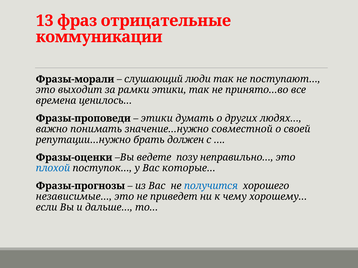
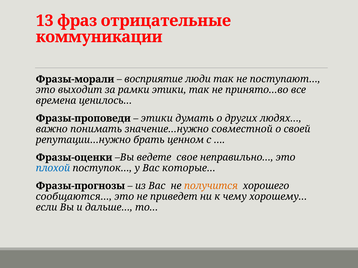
слушающий: слушающий -> восприятие (154, 79)
должен: должен -> ценном (186, 140)
позу: позу -> свое (187, 158)
получится colour: blue -> orange (211, 186)
независимые…: независимые… -> сообщаются… (74, 197)
